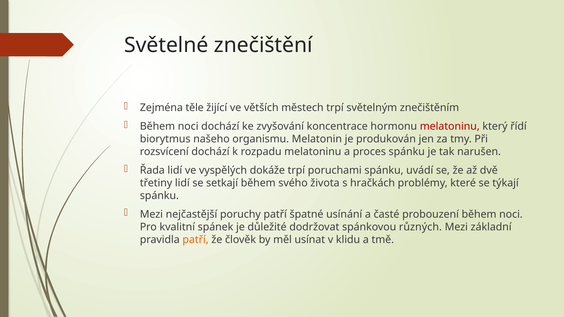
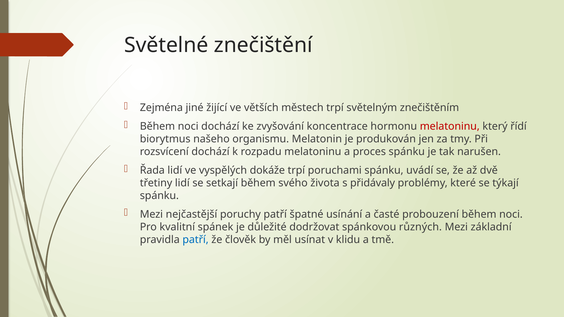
těle: těle -> jiné (195, 108)
hračkách: hračkách -> přidávaly (373, 183)
patří colour: orange -> blue (196, 240)
